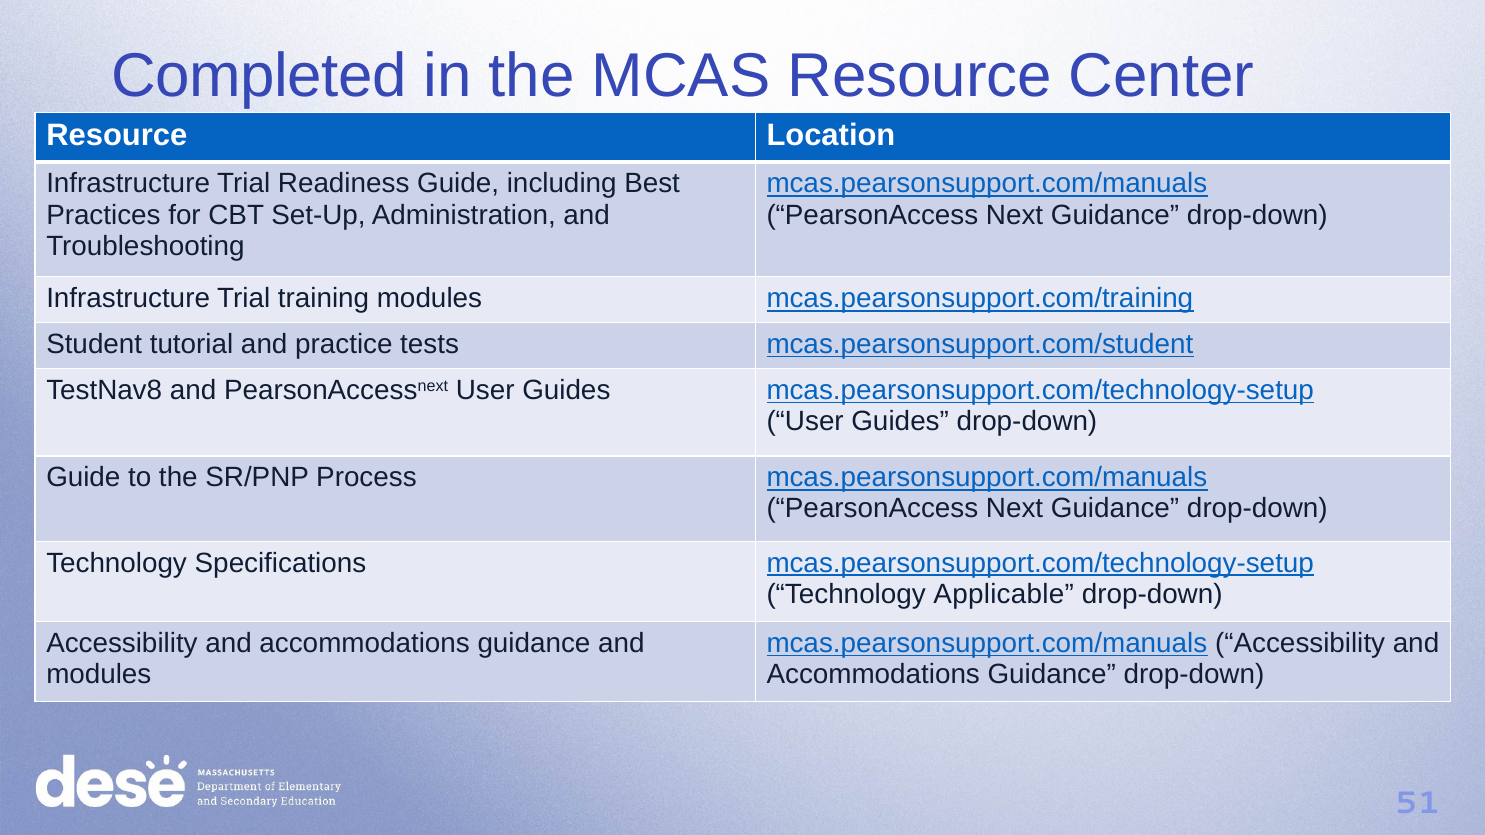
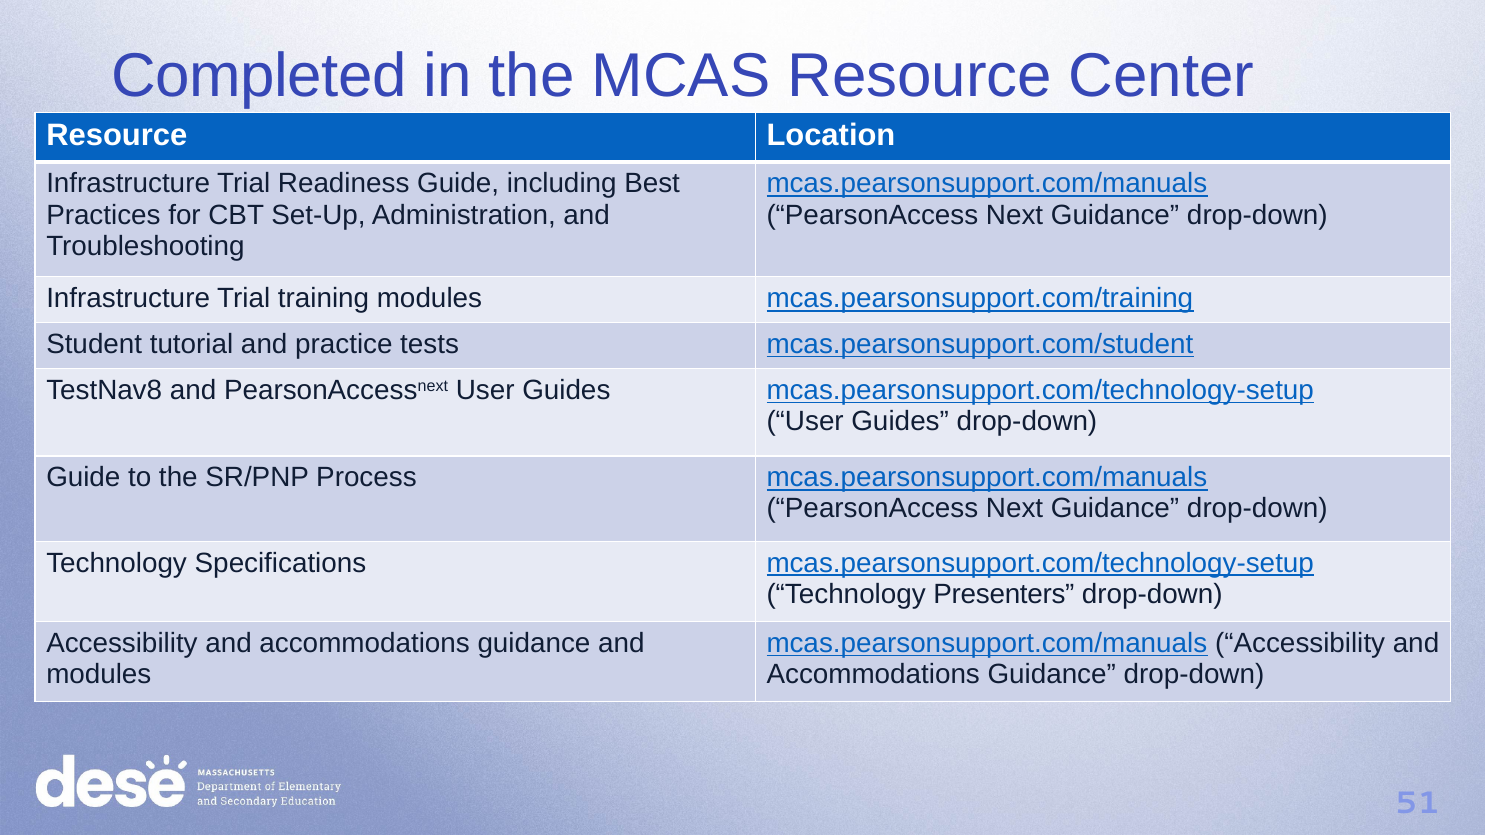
Applicable: Applicable -> Presenters (1004, 594)
